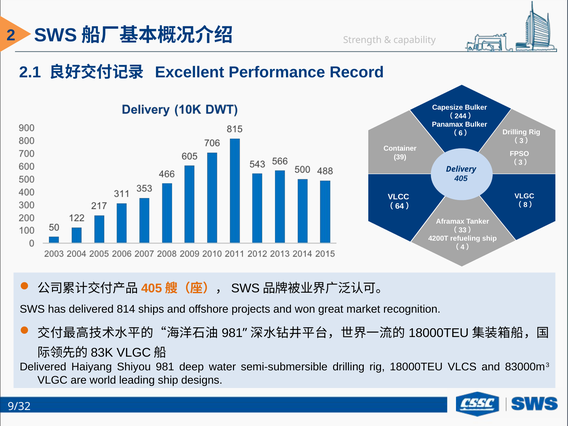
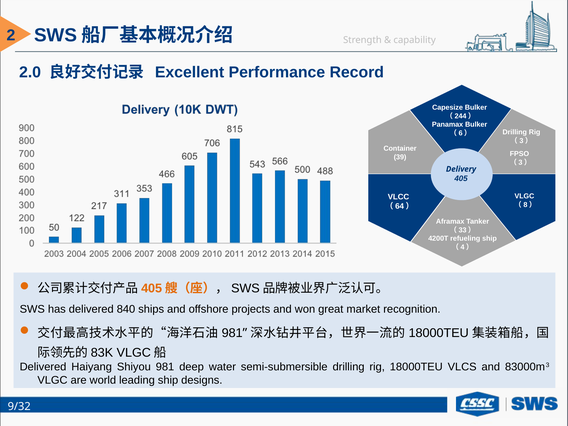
2.1: 2.1 -> 2.0 (30, 72)
814: 814 -> 840 (126, 309)
